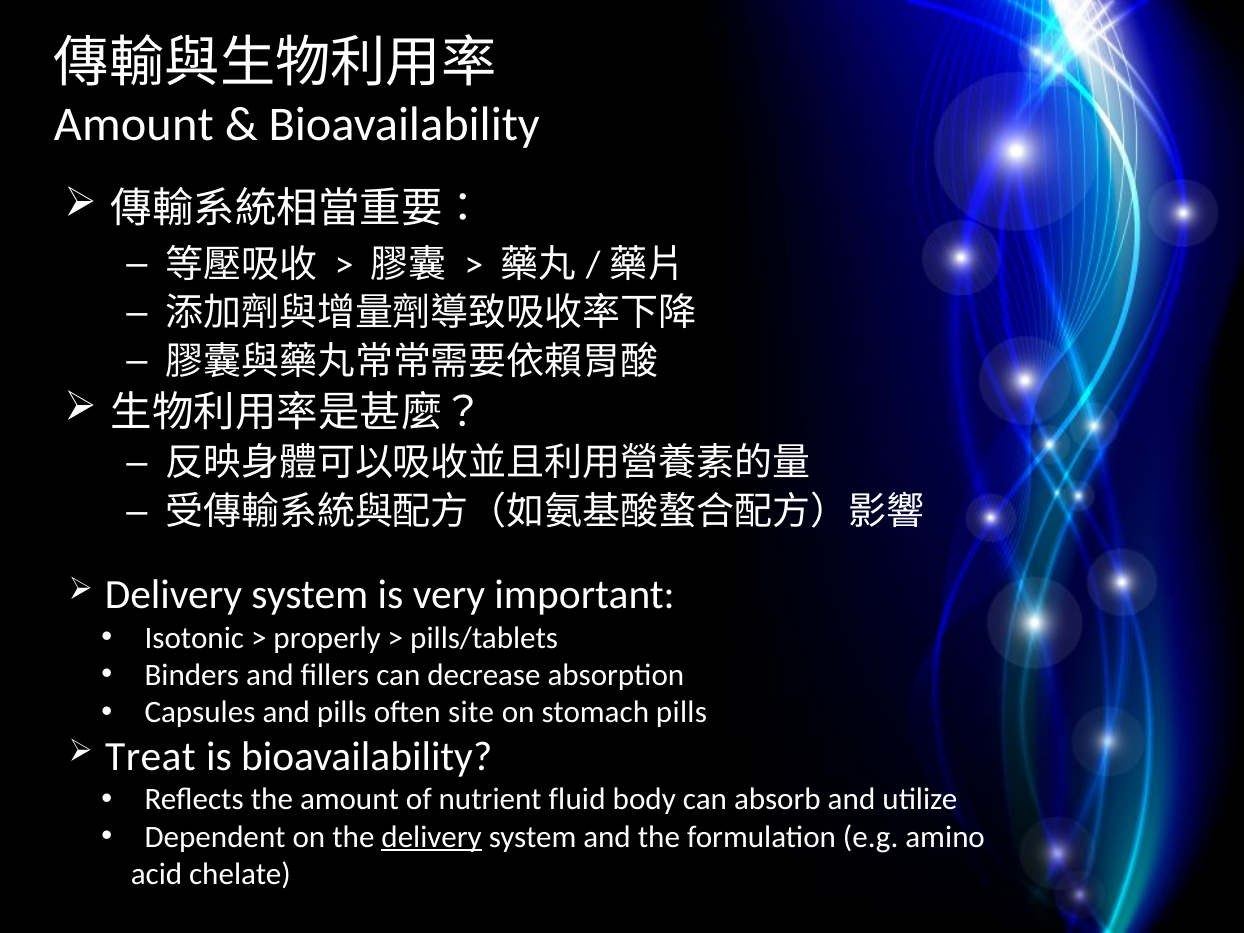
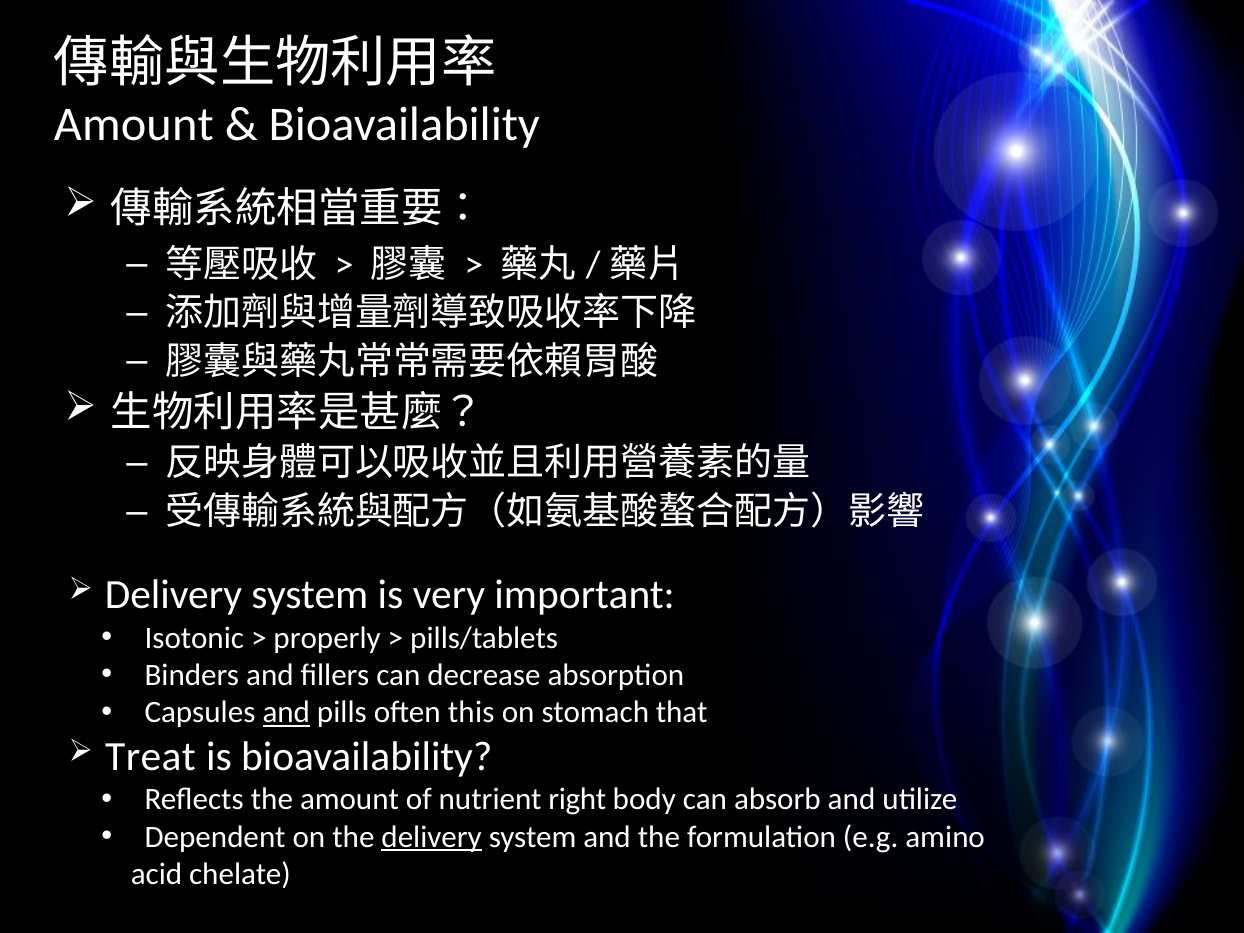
and underline: none -> present (286, 713)
site: site -> this (471, 713)
stomach pills: pills -> that (682, 713)
fluid: fluid -> right (577, 800)
